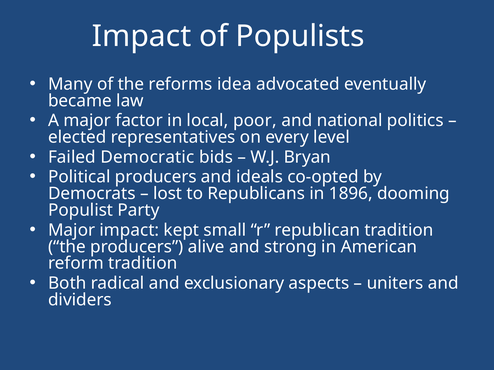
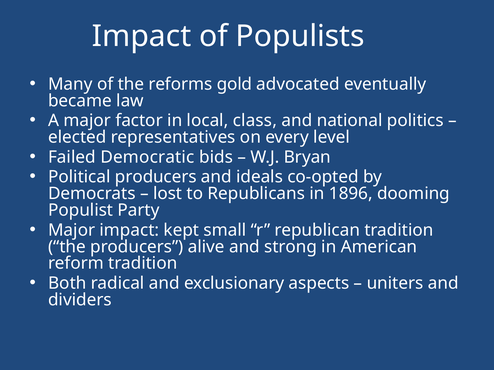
idea: idea -> gold (234, 84)
poor: poor -> class (255, 121)
